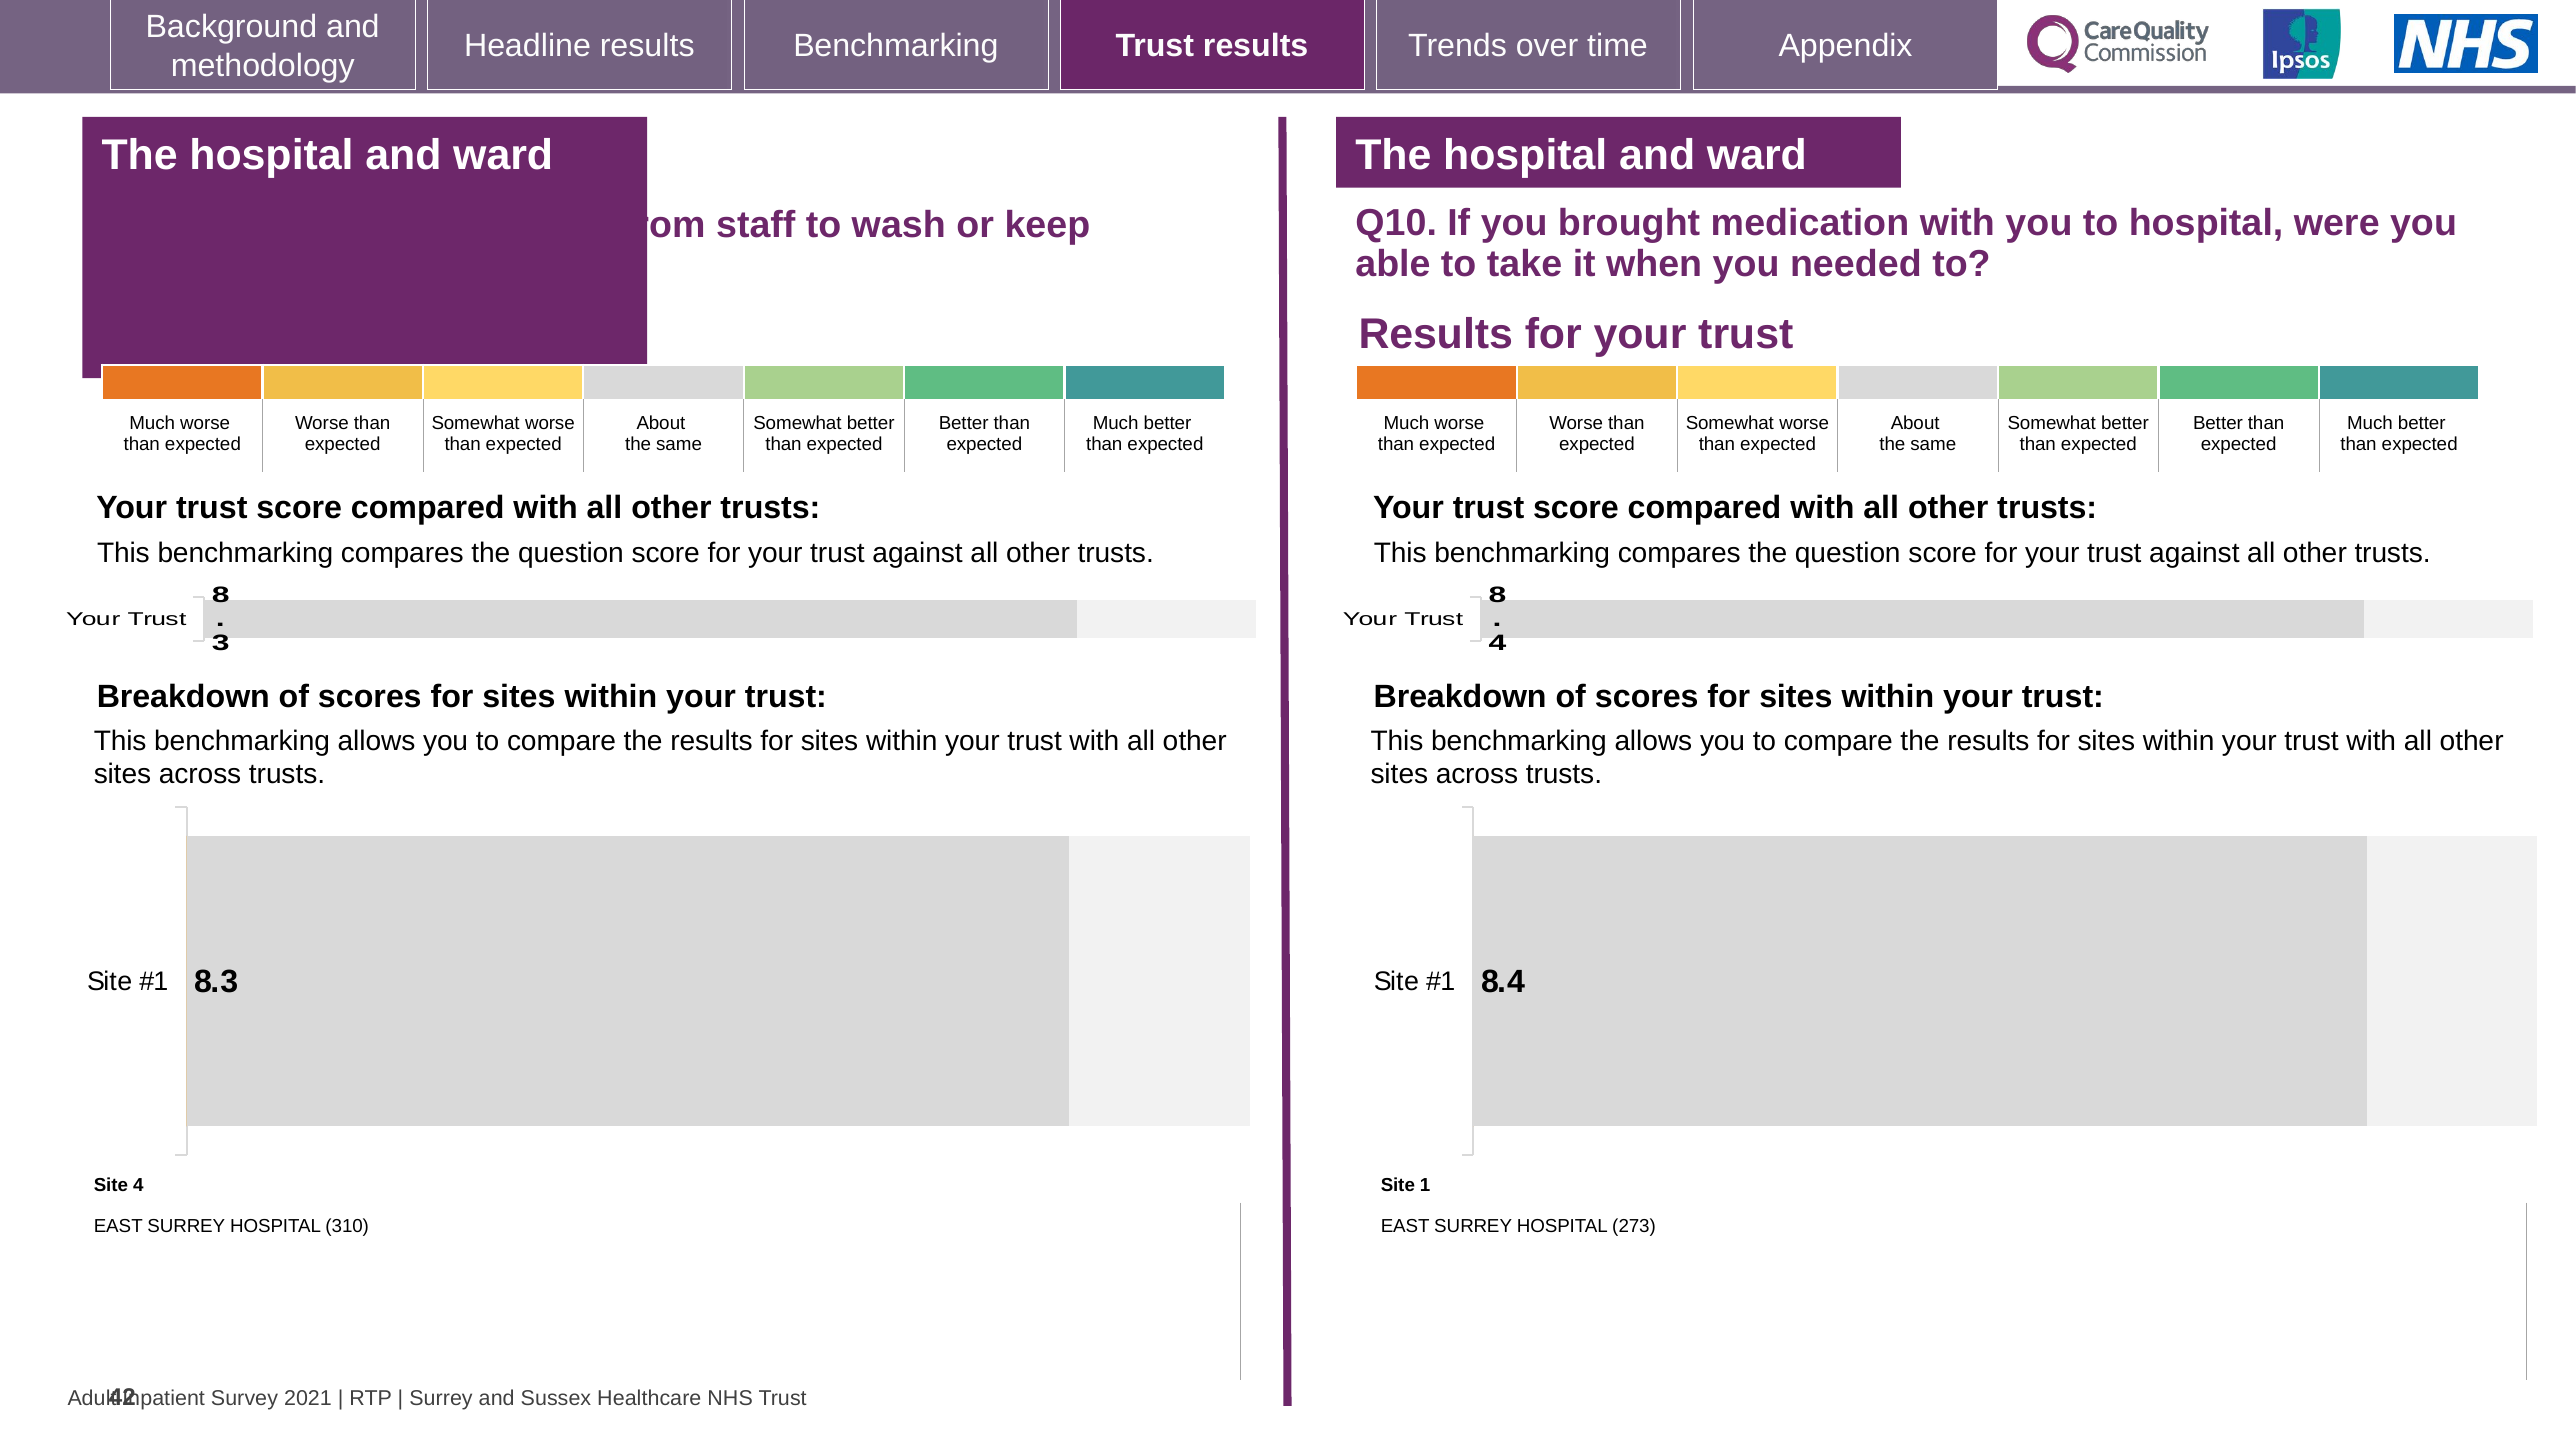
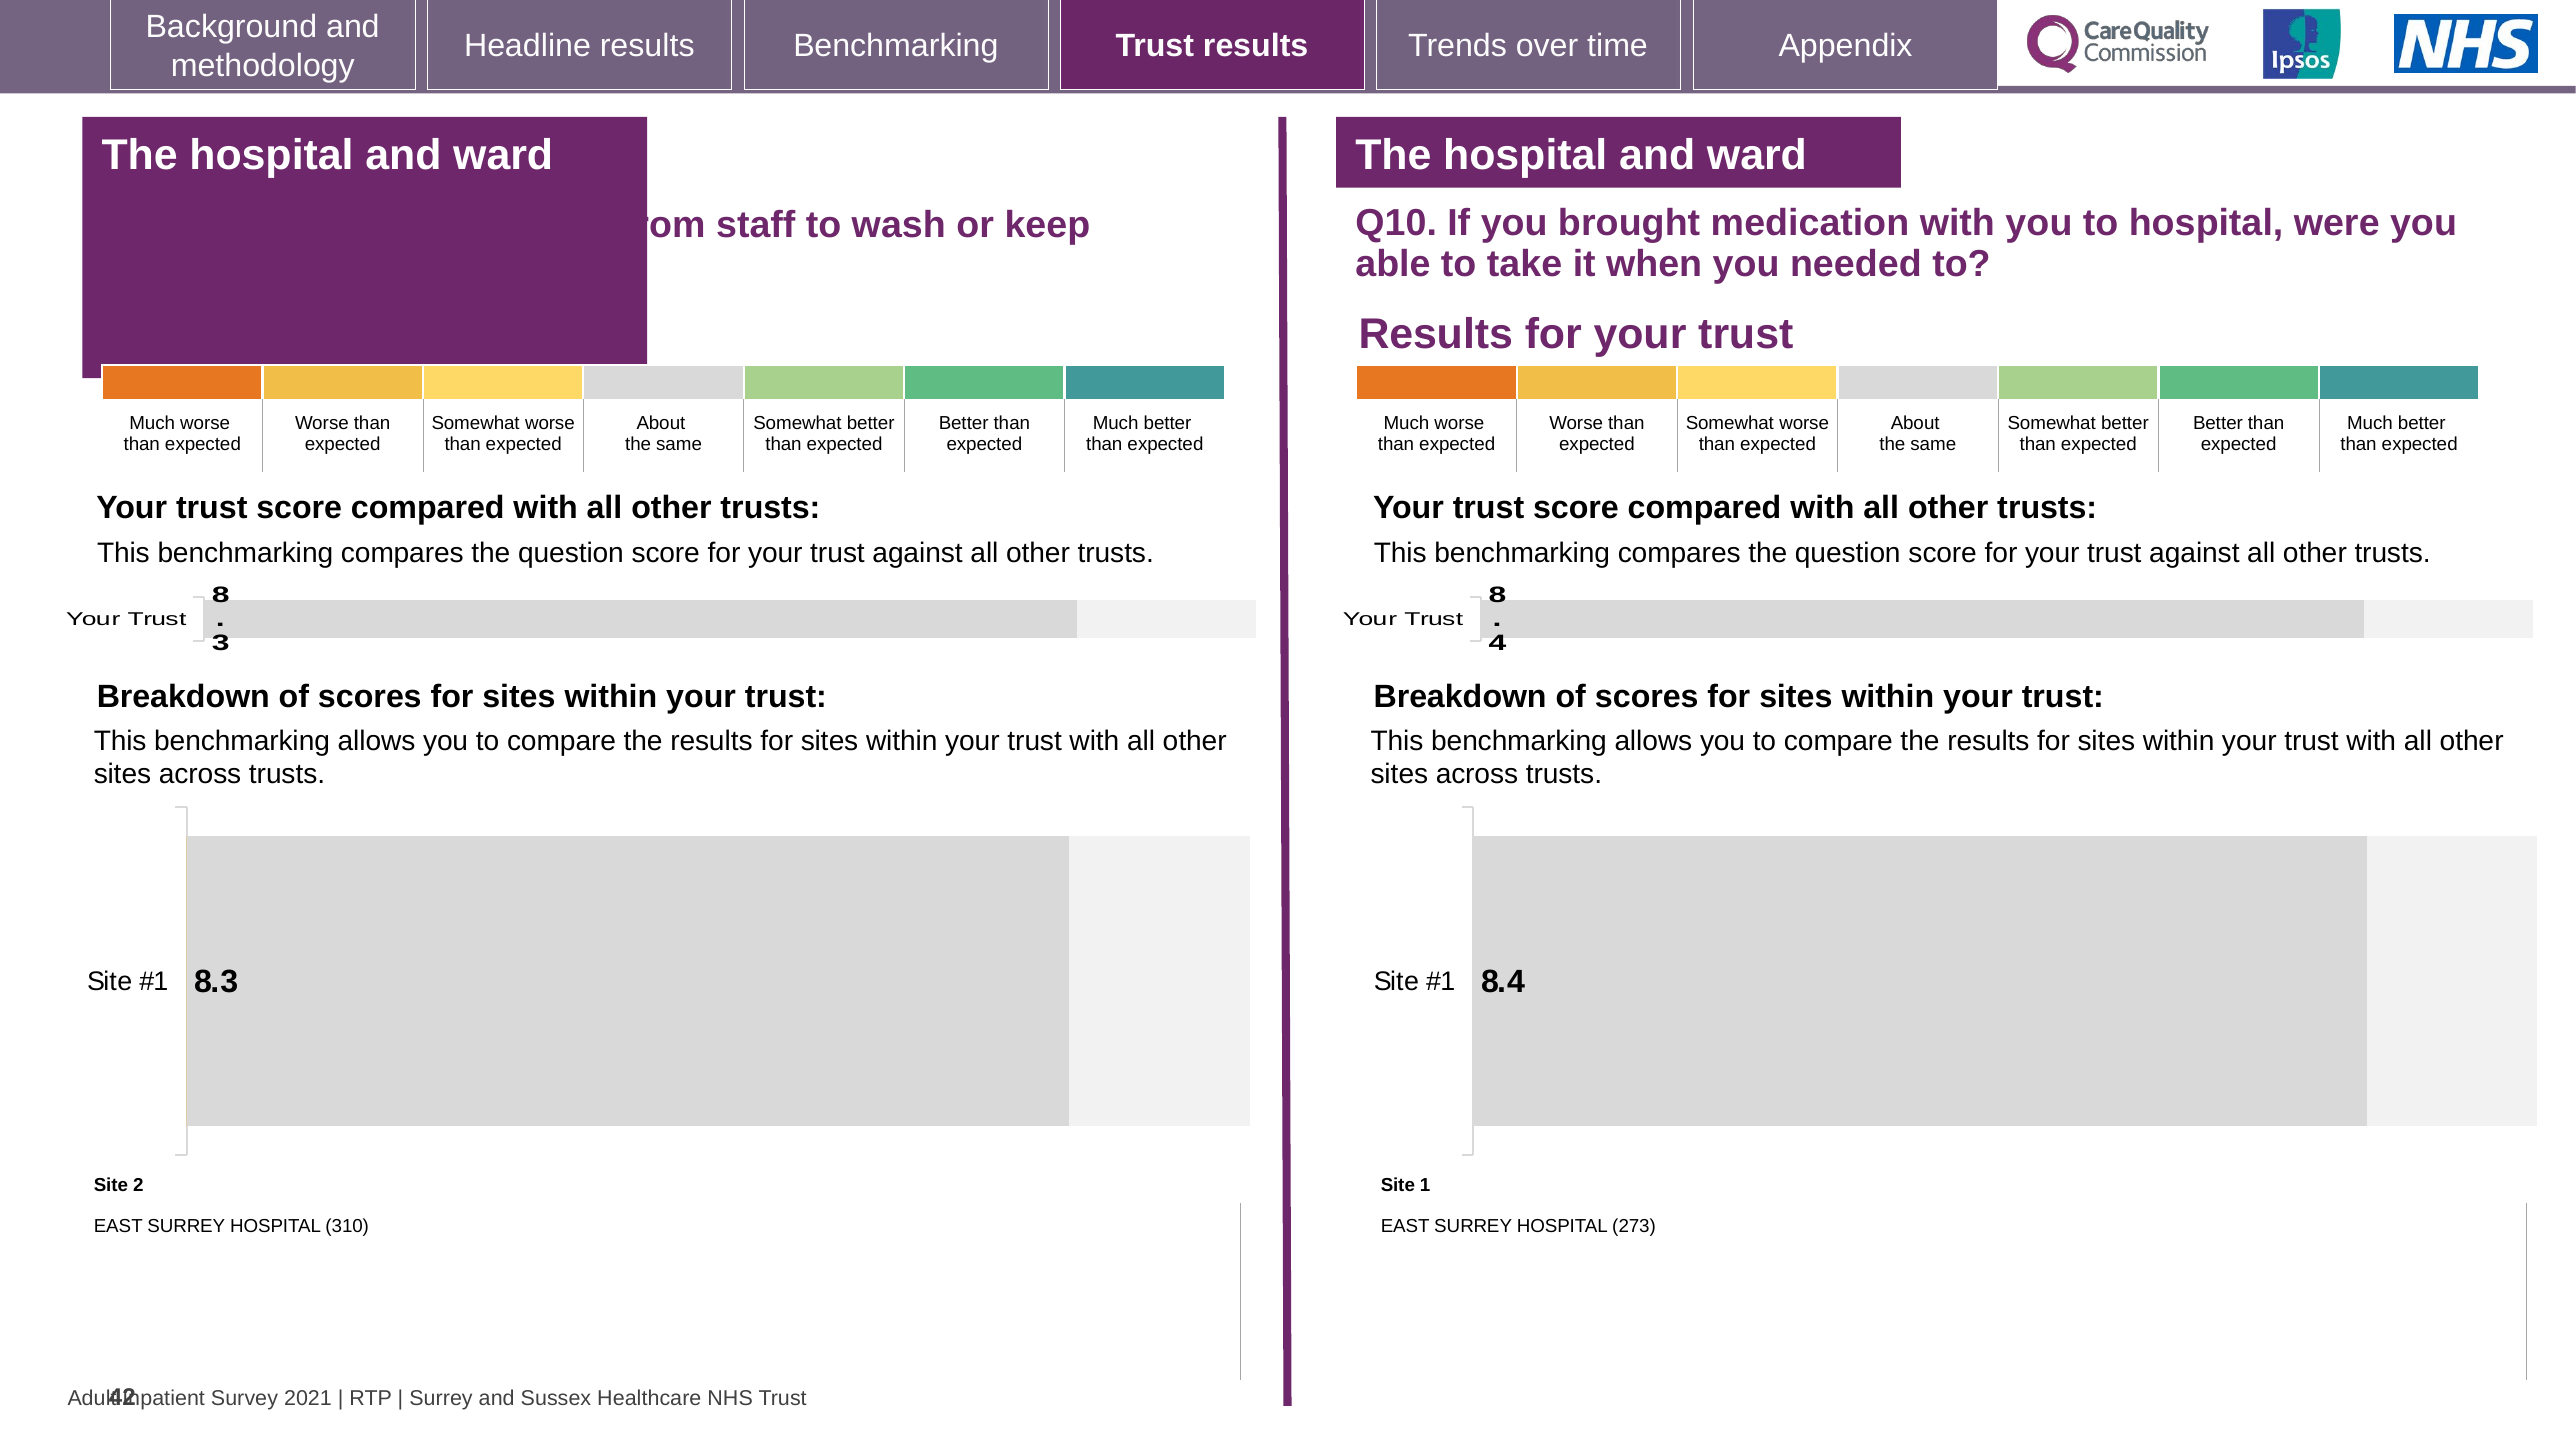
Site 4: 4 -> 2 (138, 1185)
